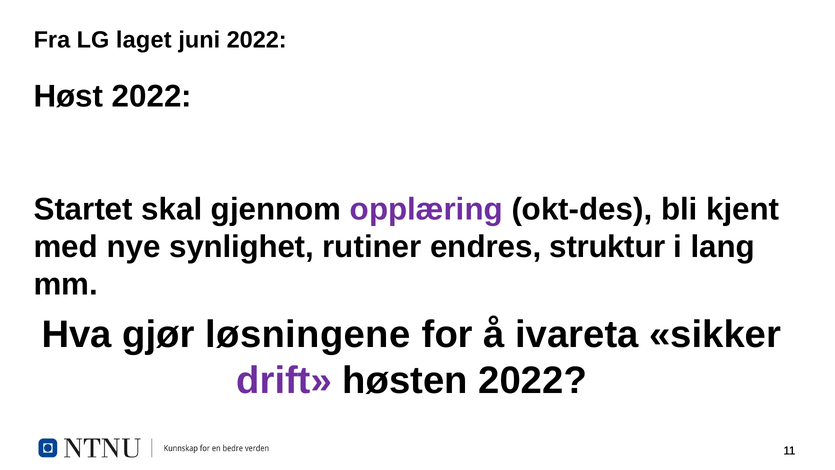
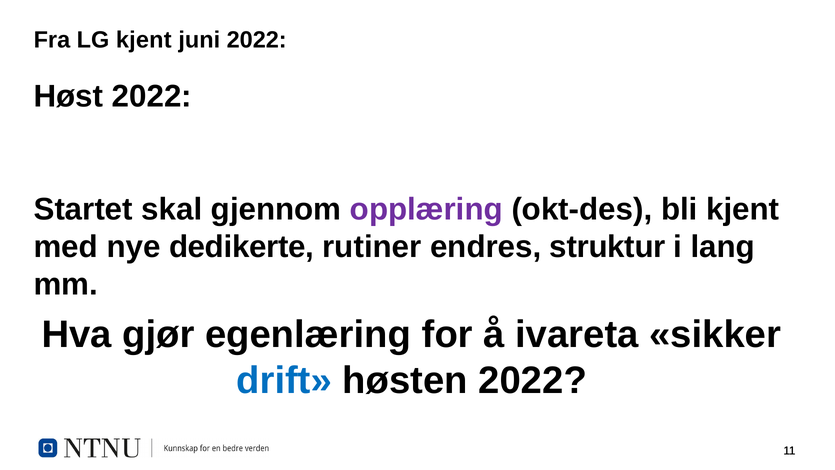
LG laget: laget -> kjent (144, 40)
synlighet: synlighet -> dedikerte (242, 247)
løsningene: løsningene -> egenlæring (308, 334)
drift colour: purple -> blue (284, 380)
